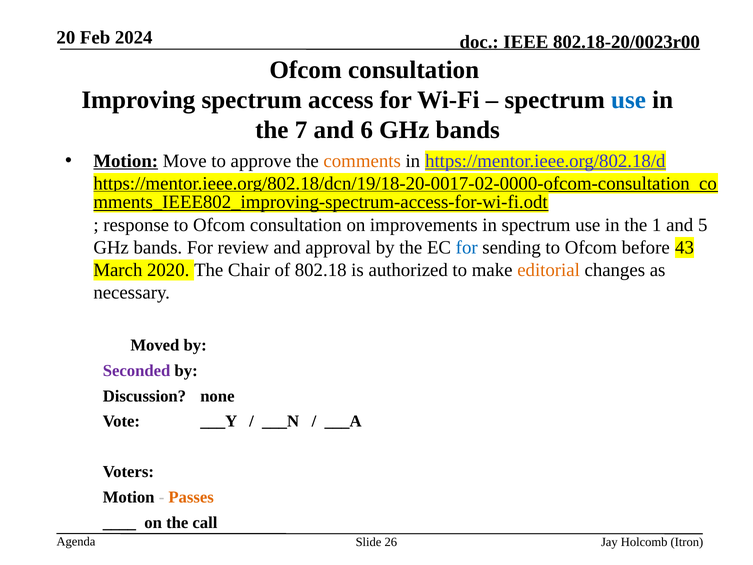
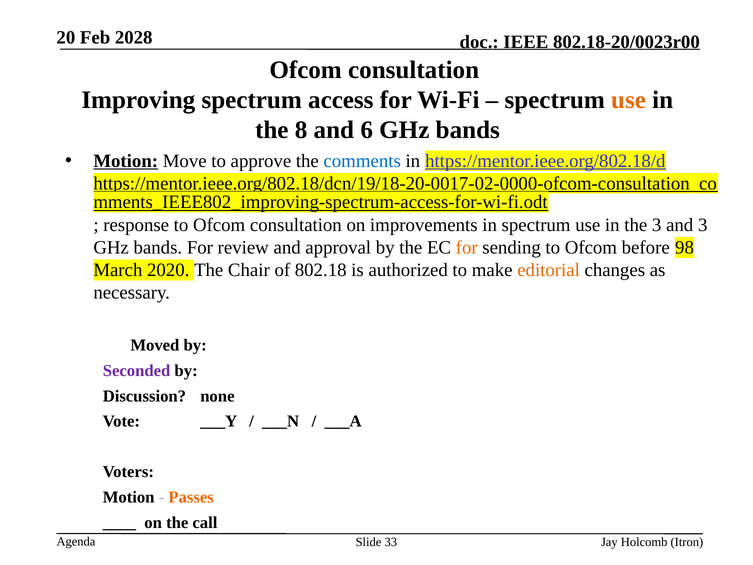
2024: 2024 -> 2028 (134, 38)
use colour: blue -> orange (628, 100)
7: 7 -> 8 (301, 130)
comments colour: orange -> blue (362, 161)
the 1: 1 -> 3 (657, 225)
and 5: 5 -> 3 (703, 225)
for colour: blue -> orange (467, 247)
43: 43 -> 98 (685, 247)
26: 26 -> 33 (391, 542)
